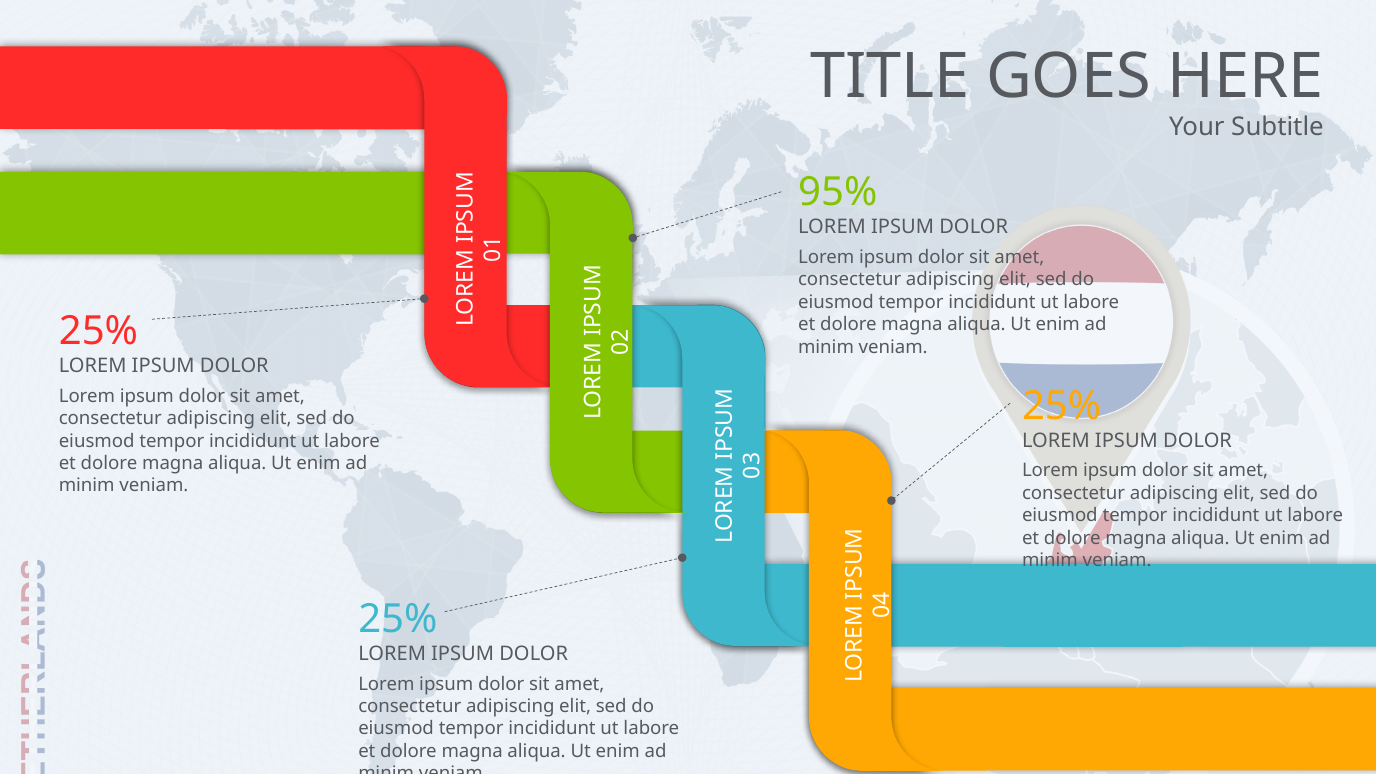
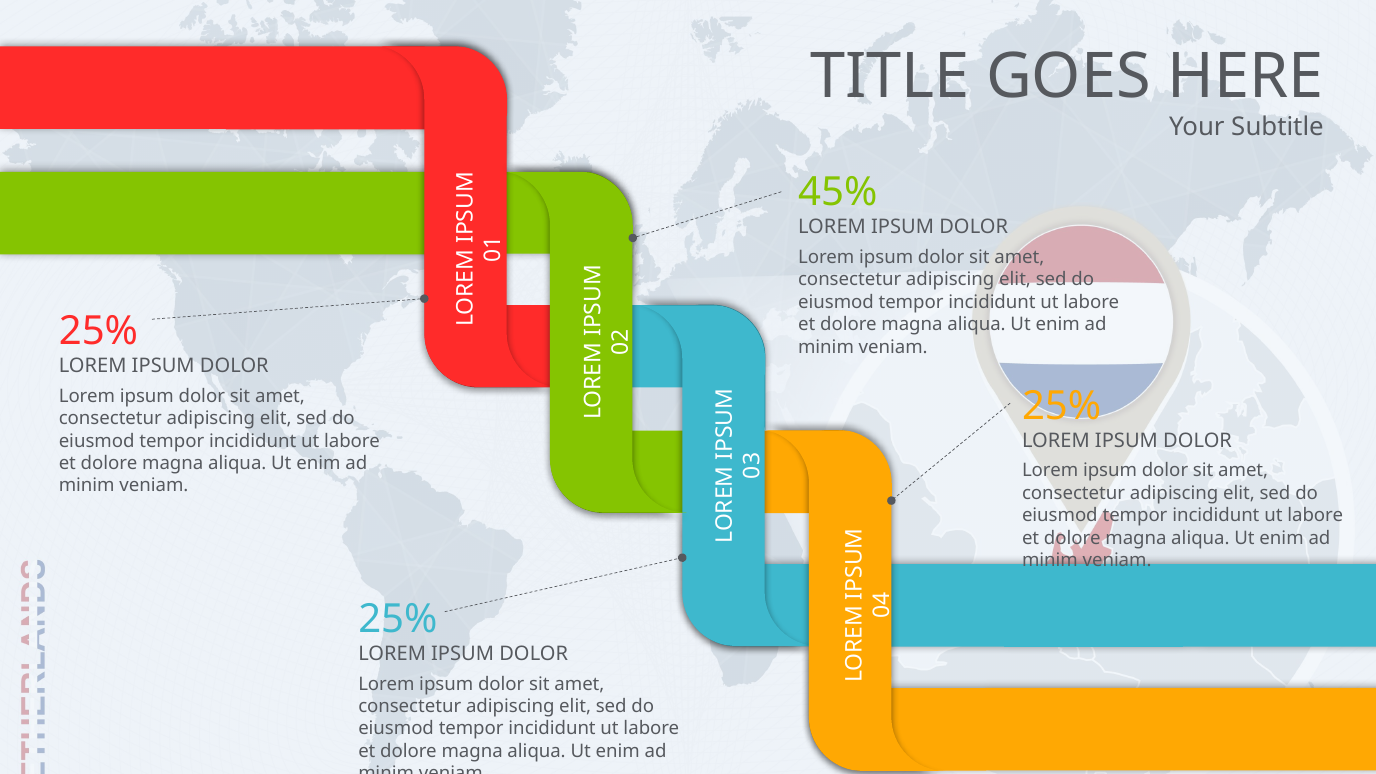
95%: 95% -> 45% (838, 193)
